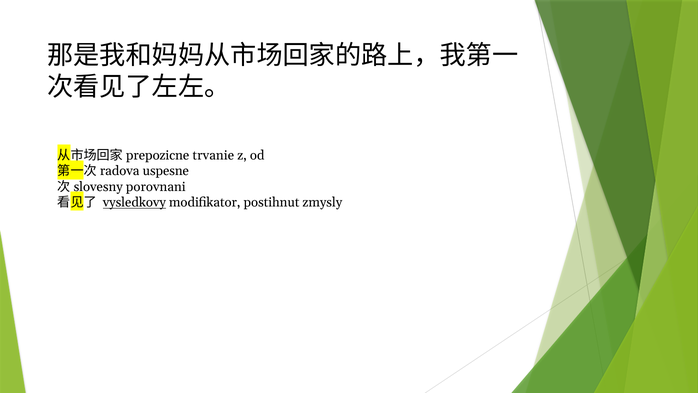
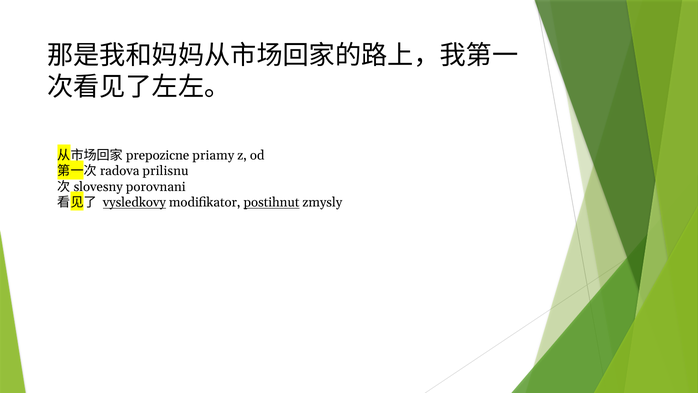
trvanie: trvanie -> priamy (213, 155)
uspesne: uspesne -> prilisnu (166, 171)
postihnut underline: none -> present (272, 202)
